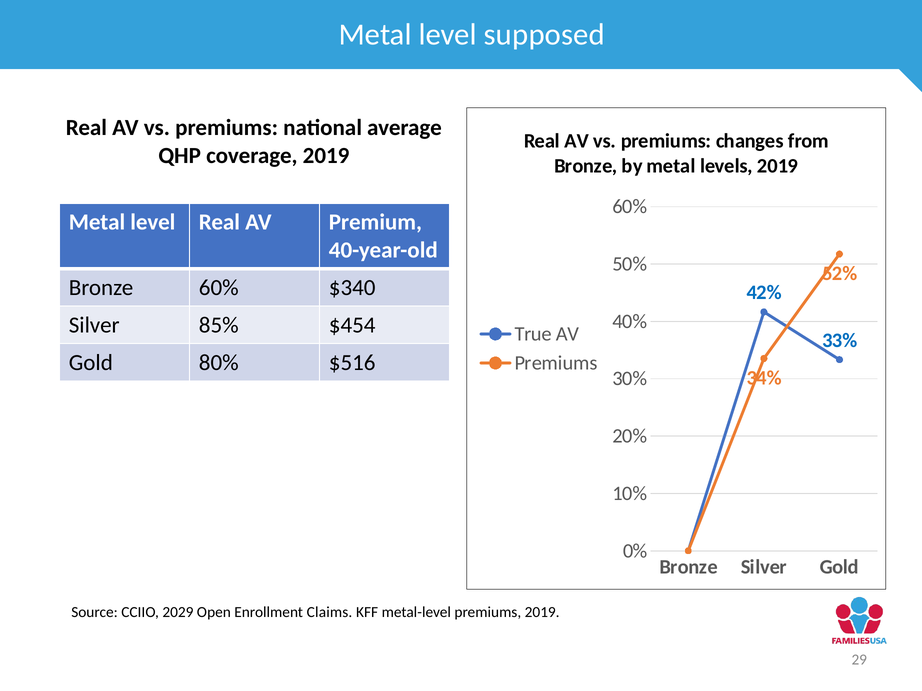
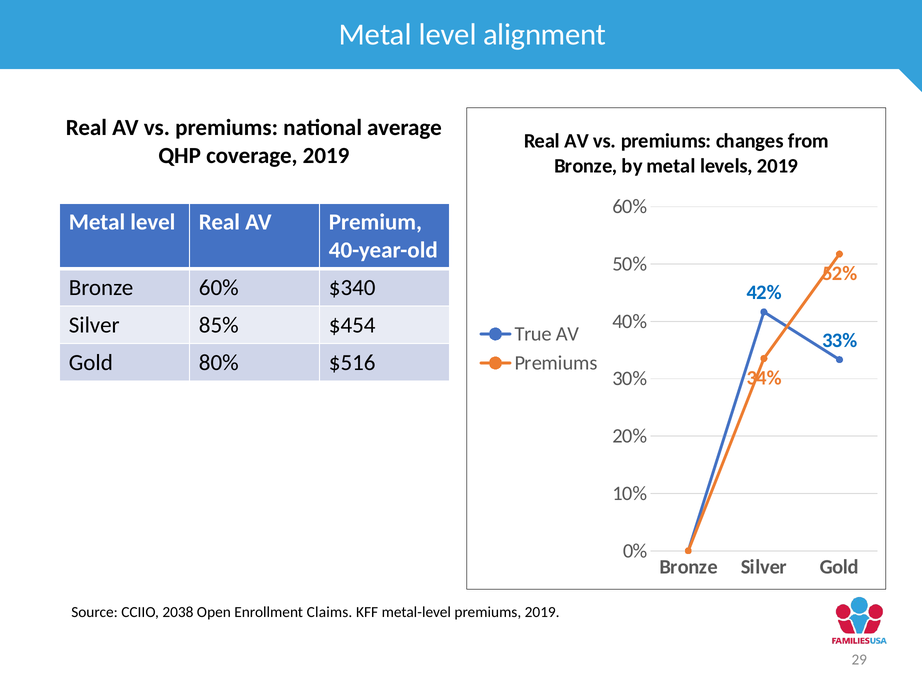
supposed: supposed -> alignment (545, 34)
2029: 2029 -> 2038 (178, 613)
